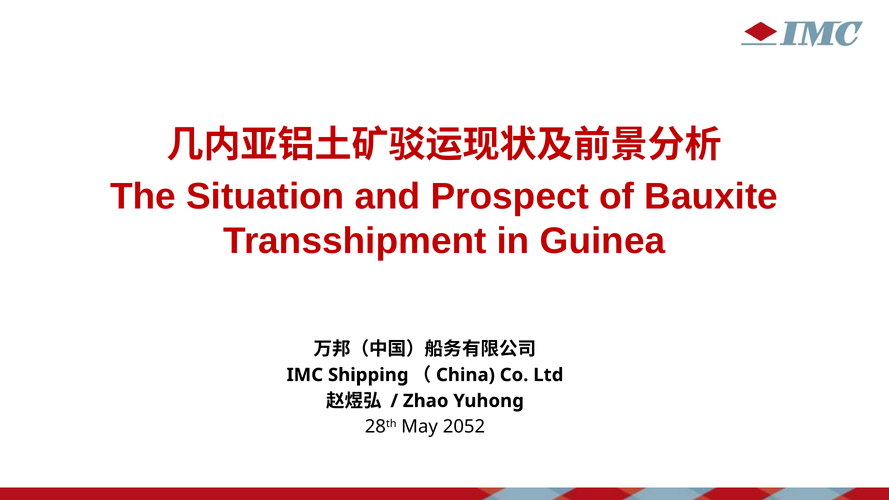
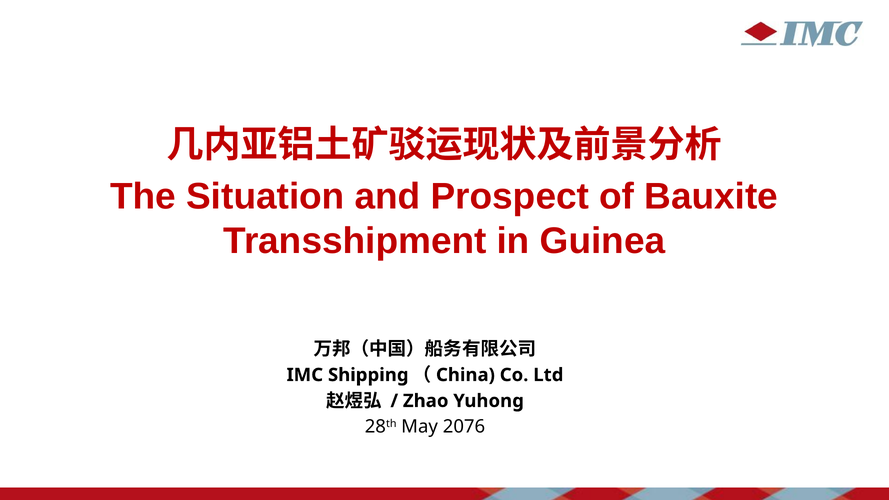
2052: 2052 -> 2076 (464, 427)
